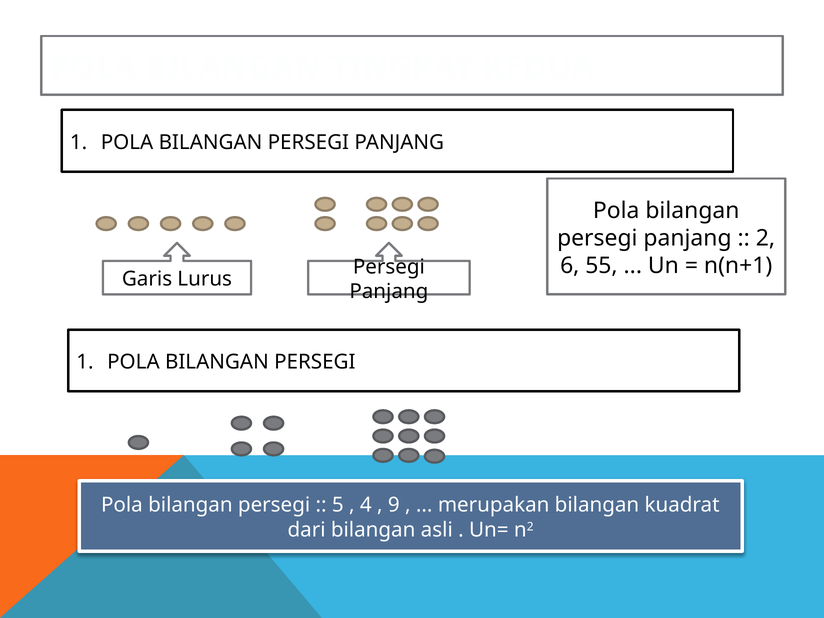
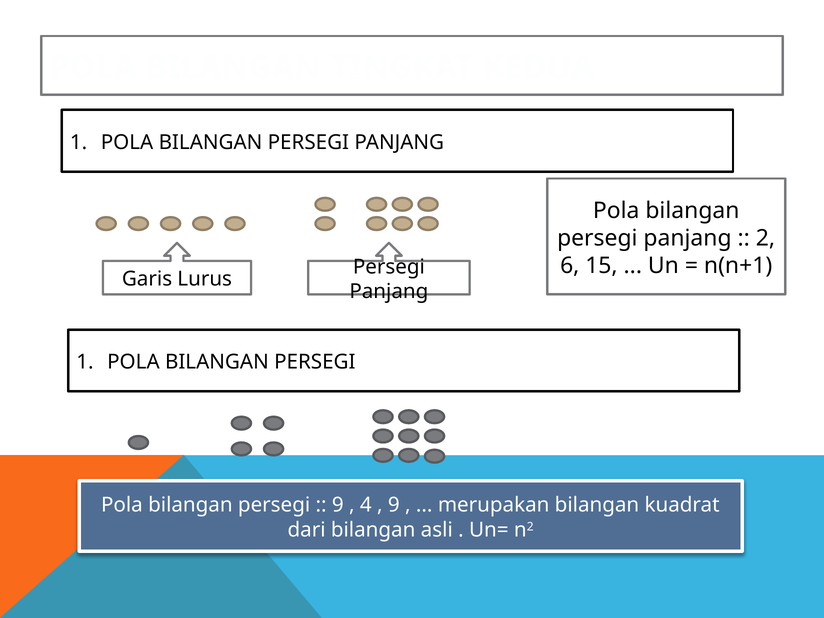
55: 55 -> 15 (601, 265)
5: 5 -> 9 (338, 505)
